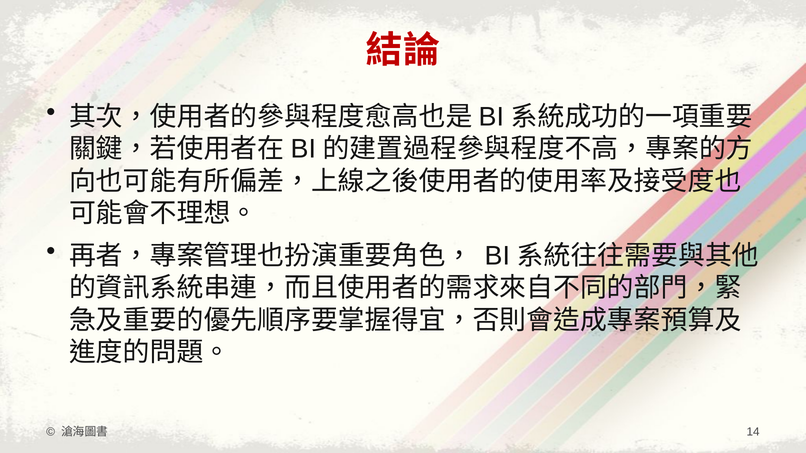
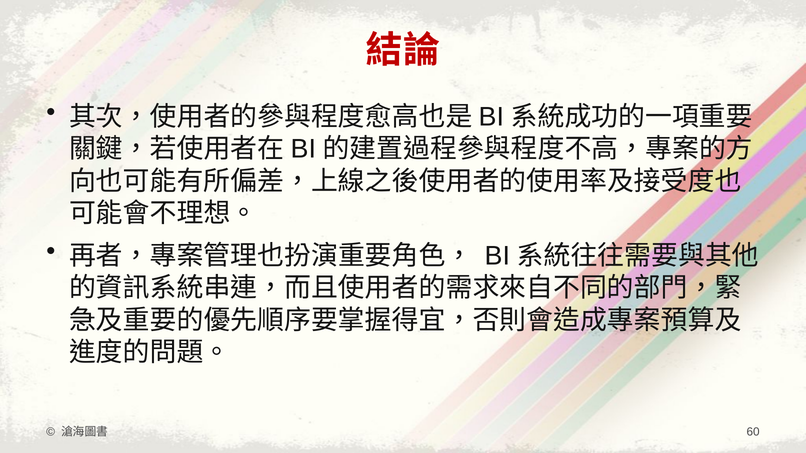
14: 14 -> 60 (753, 432)
